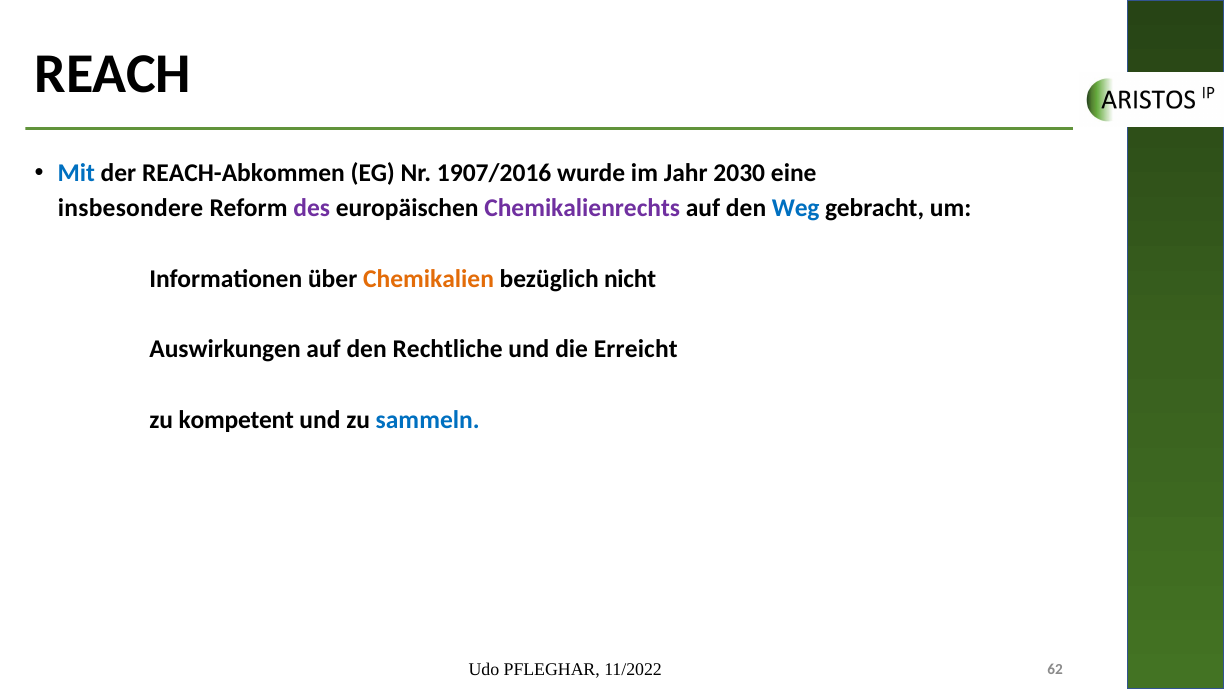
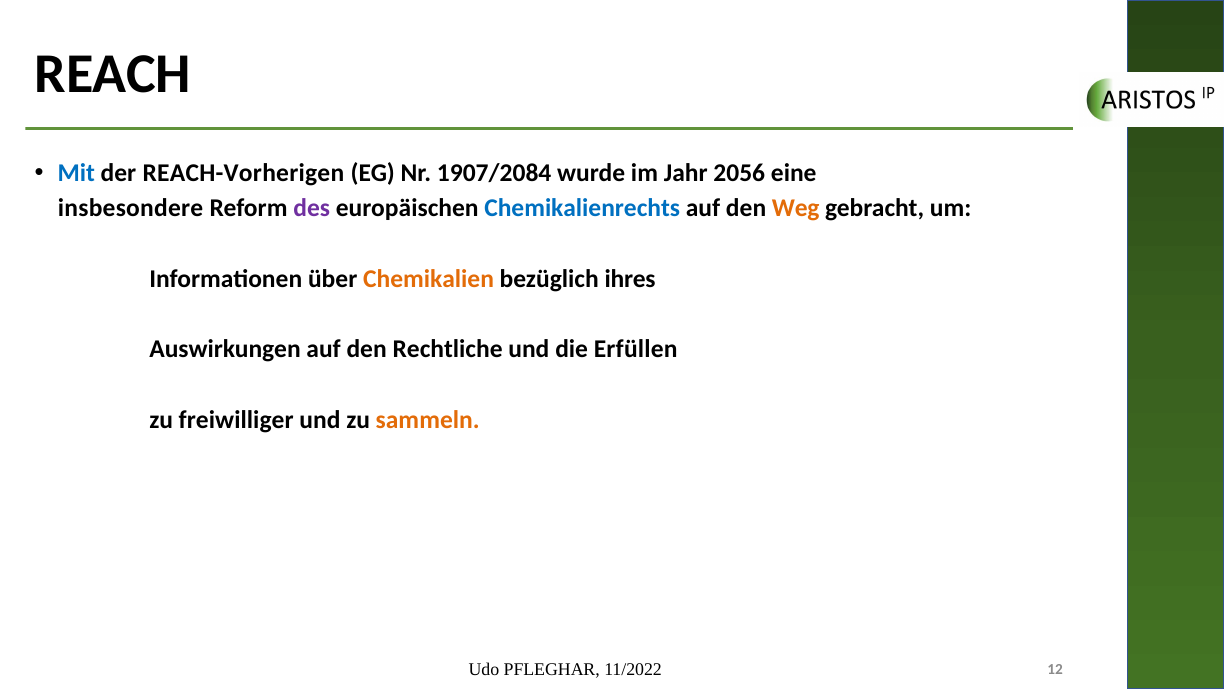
REACH-Abkommen: REACH-Abkommen -> REACH-Vorherigen (243, 173)
1907/2016: 1907/2016 -> 1907/2084 (494, 173)
2030: 2030 -> 2056 (739, 173)
Chemikalienrechts colour: purple -> blue (582, 208)
Weg colour: blue -> orange (796, 208)
nicht: nicht -> ihres (630, 279)
Erreicht: Erreicht -> Erfüllen (636, 349)
kompetent: kompetent -> freiwilliger (236, 420)
sammeln colour: blue -> orange (428, 420)
62: 62 -> 12 (1055, 669)
